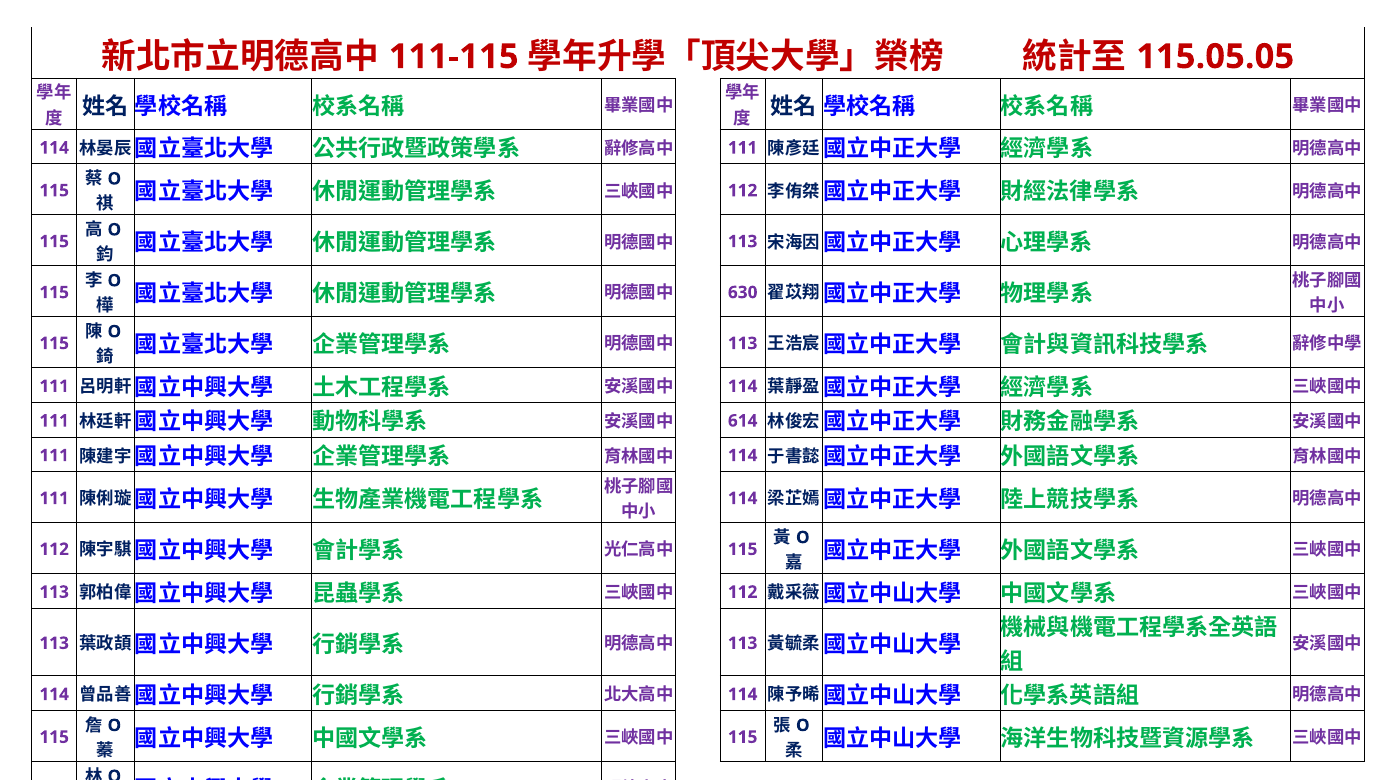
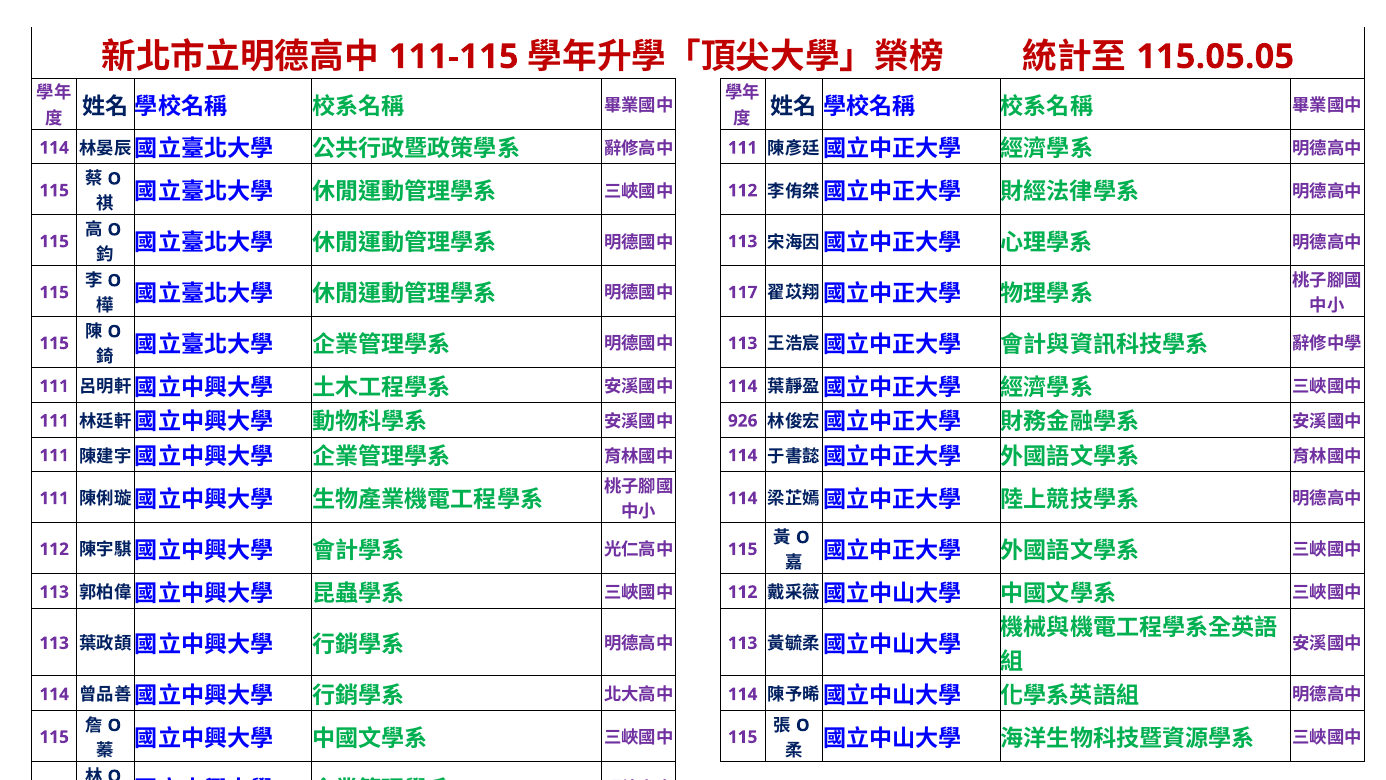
630: 630 -> 117 (743, 292)
614: 614 -> 926 (743, 421)
